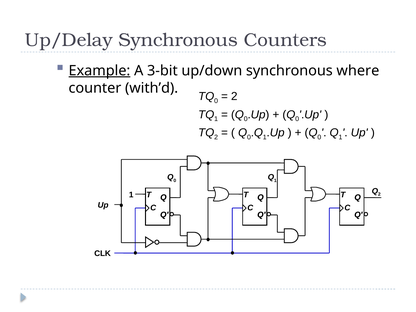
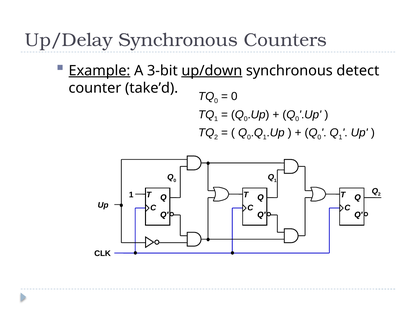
up/down underline: none -> present (212, 71)
where: where -> detect (358, 71)
with’d: with’d -> take’d (152, 88)
2: 2 -> 0 (234, 96)
